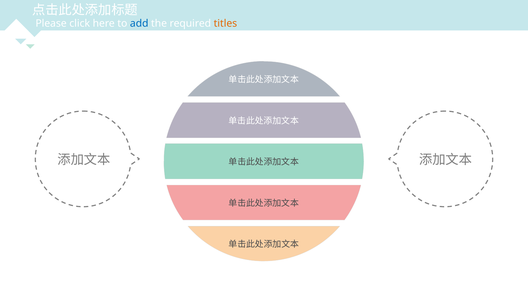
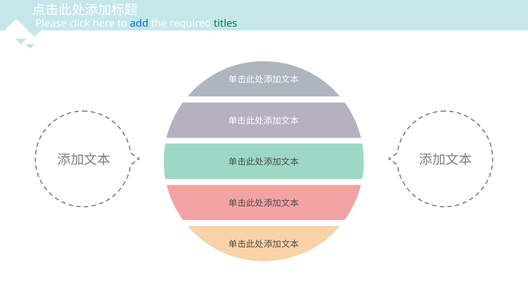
titles colour: orange -> green (225, 23)
